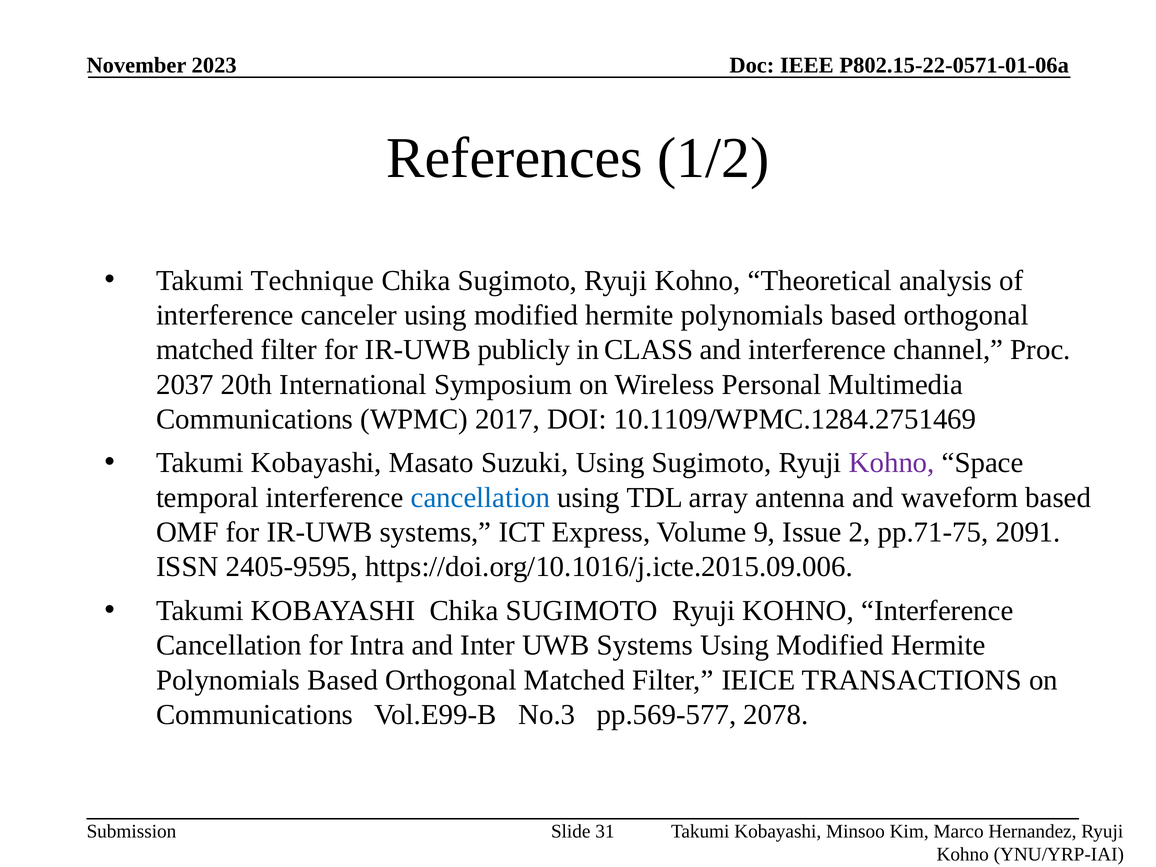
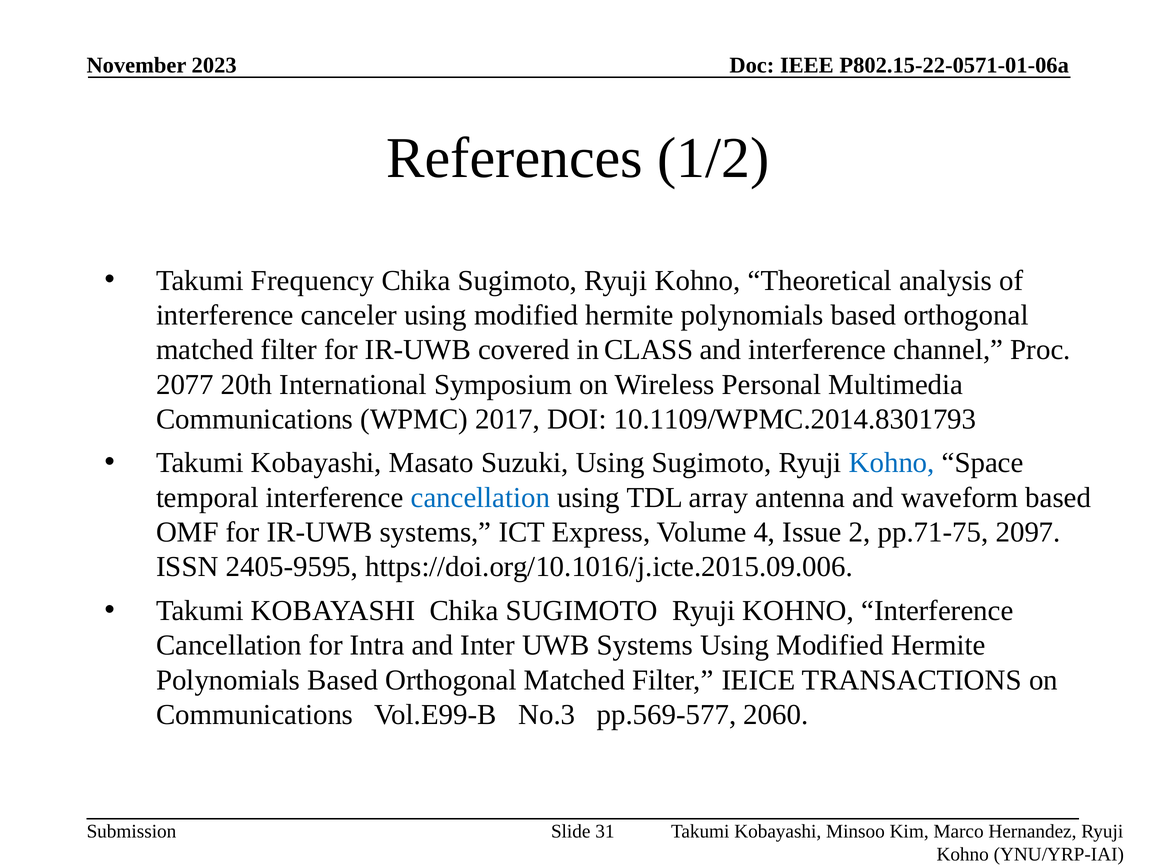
Technique: Technique -> Frequency (313, 281)
publicly: publicly -> covered (524, 350)
2037: 2037 -> 2077 (185, 385)
10.1109/WPMC.1284.2751469: 10.1109/WPMC.1284.2751469 -> 10.1109/WPMC.2014.8301793 (795, 419)
Kohno colour: purple -> blue (892, 463)
9: 9 -> 4 (764, 532)
2091: 2091 -> 2097 (1028, 532)
2078: 2078 -> 2060 (776, 715)
